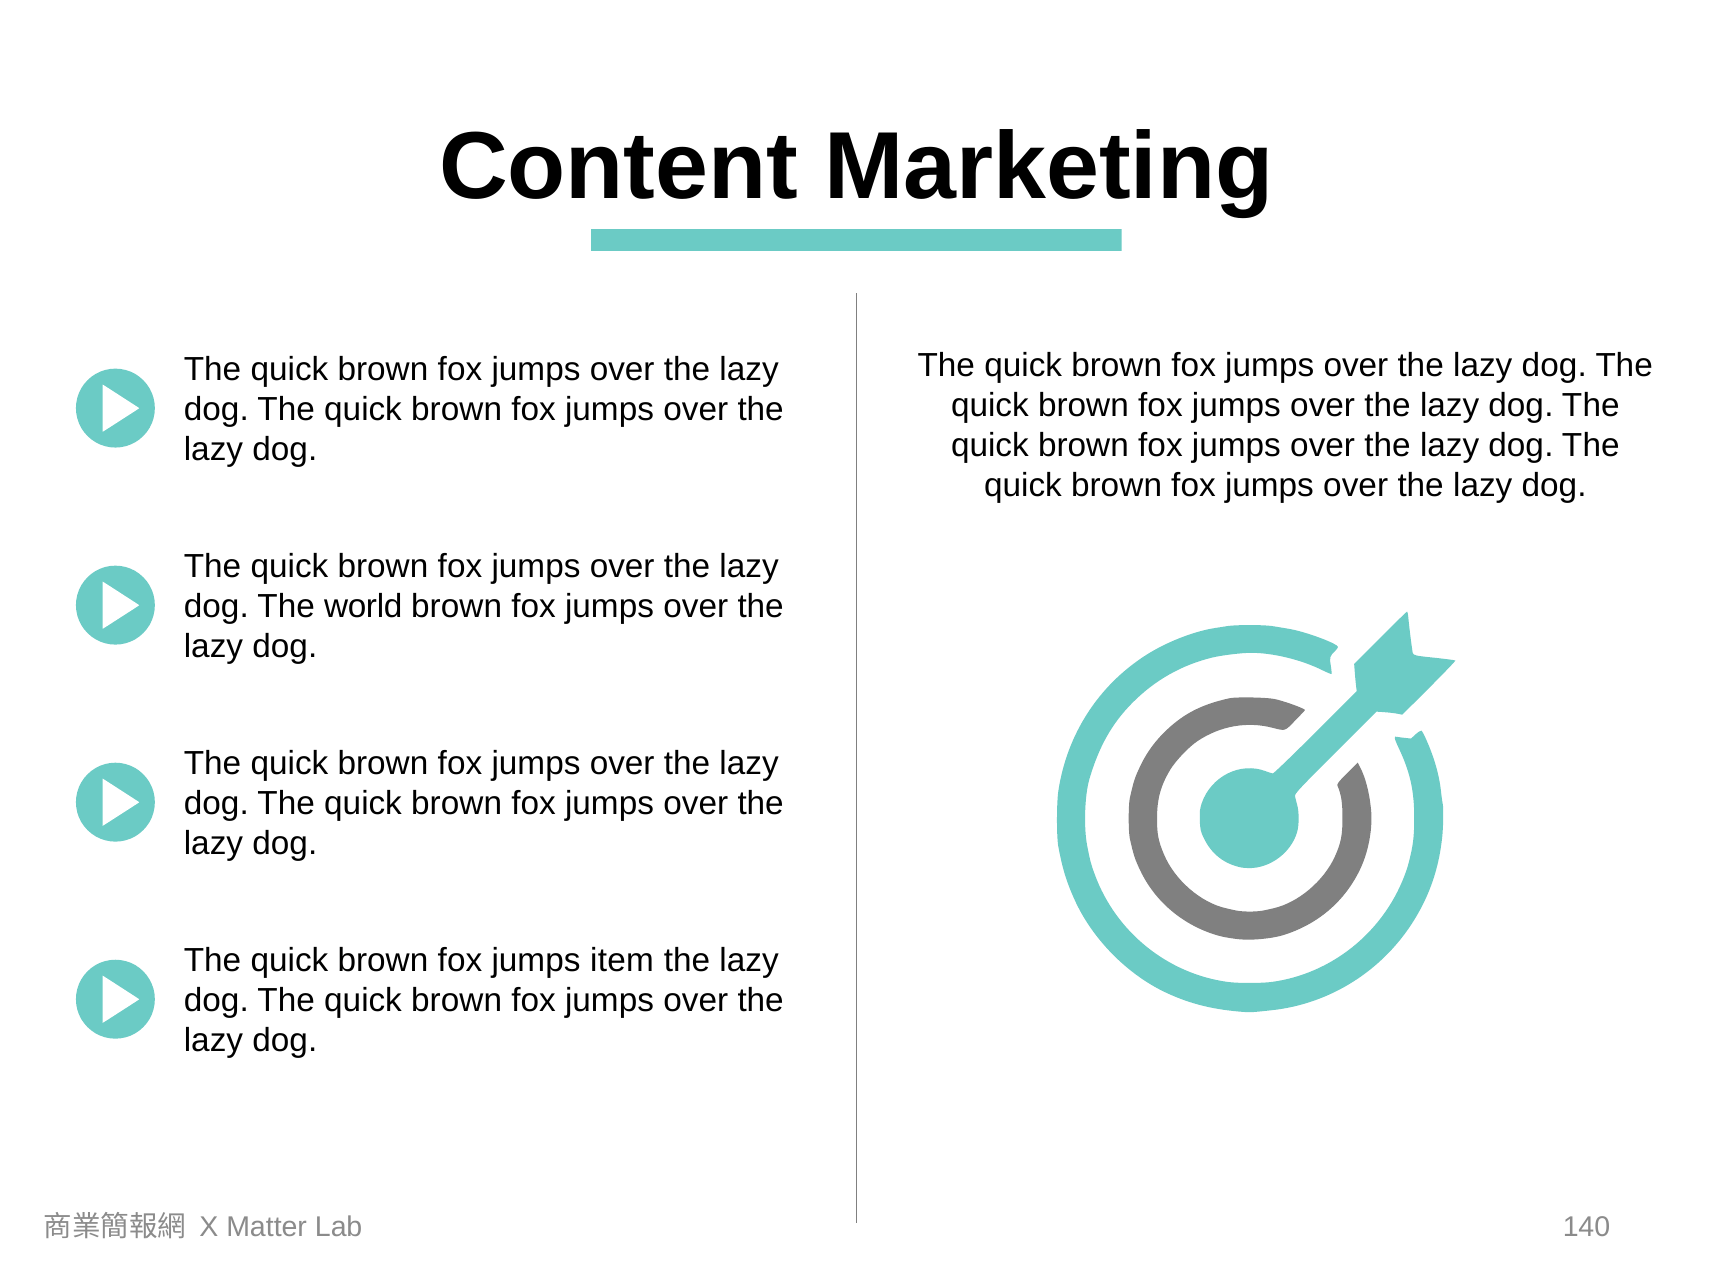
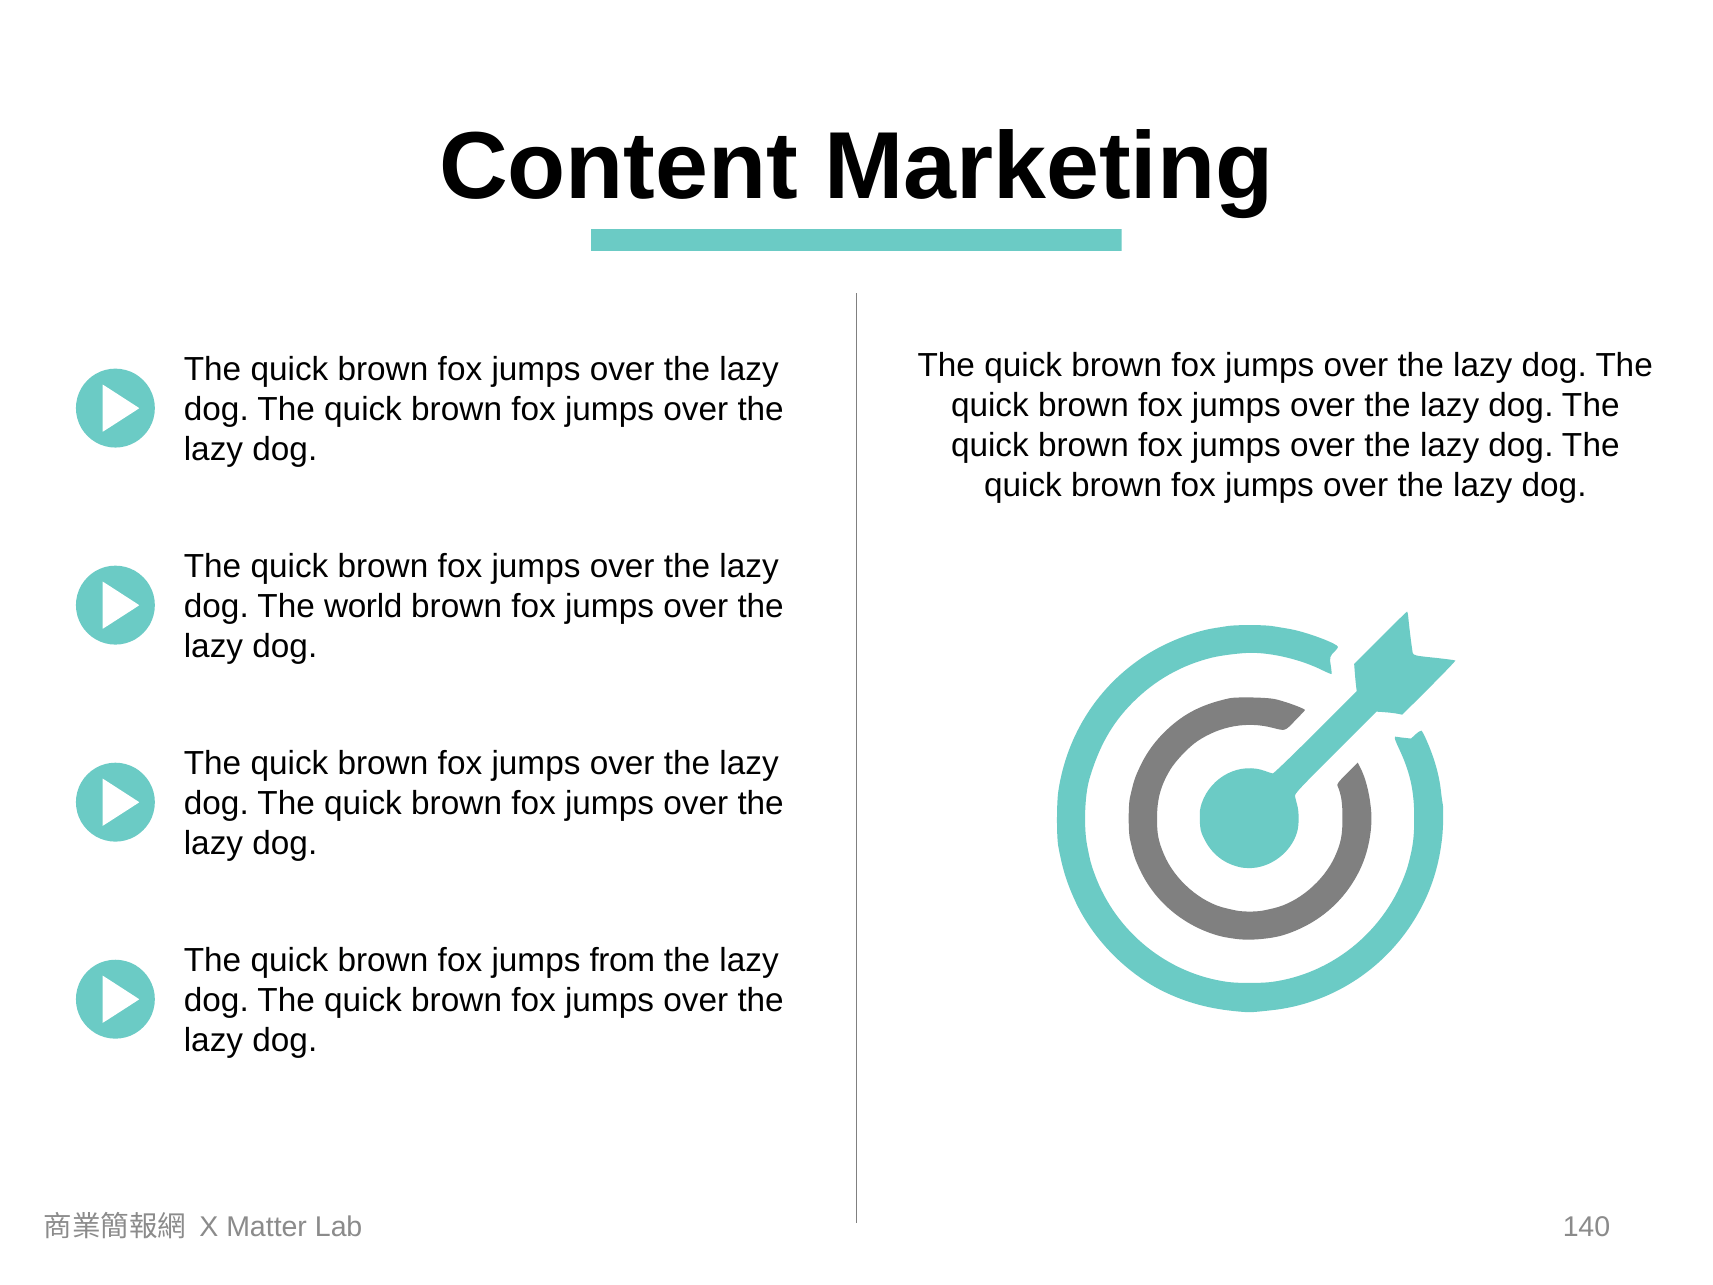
item: item -> from (622, 961)
